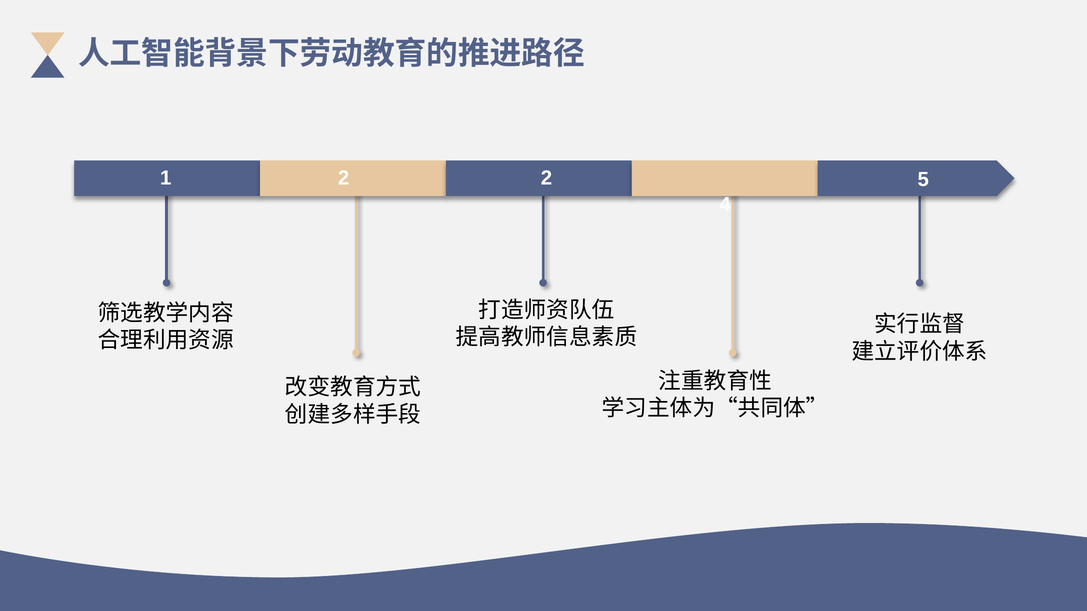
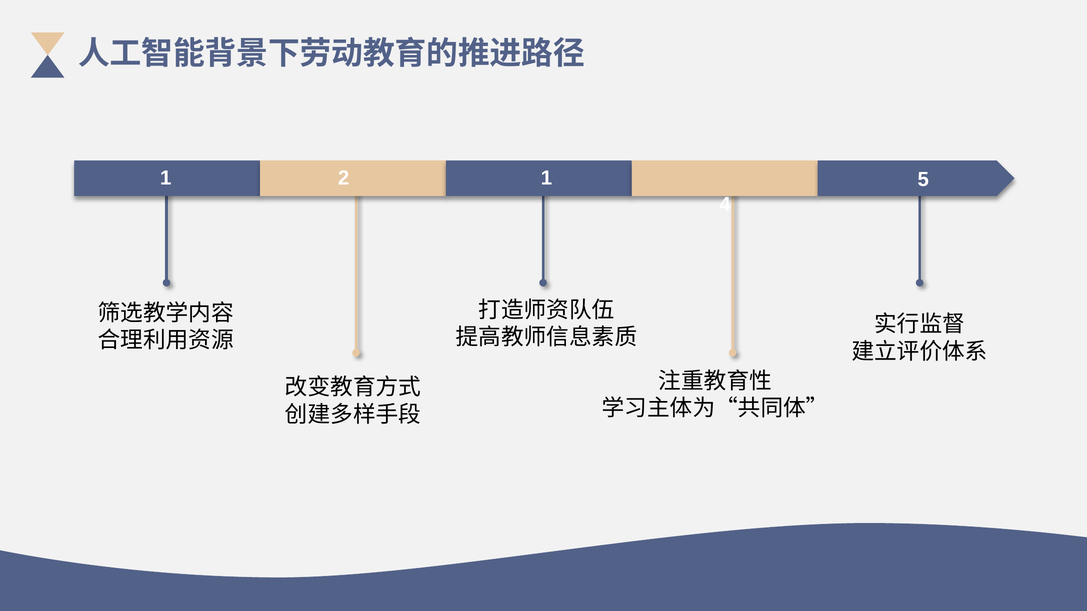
2 2: 2 -> 1 (546, 178)
